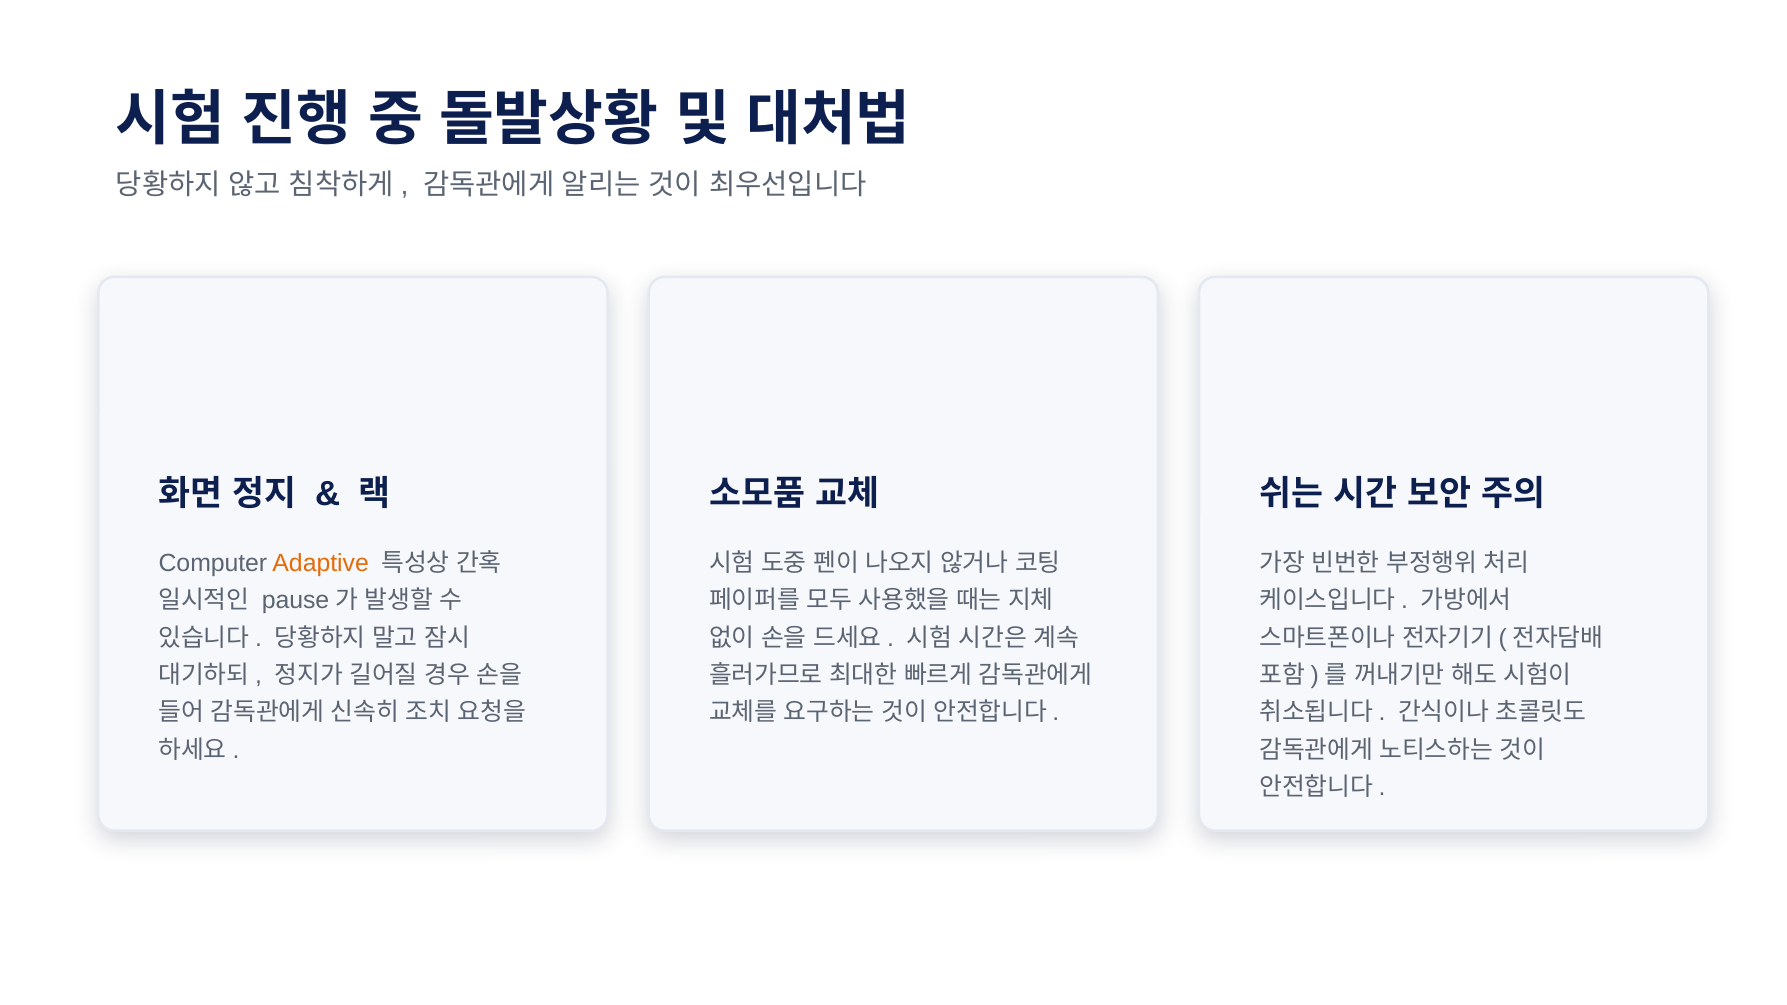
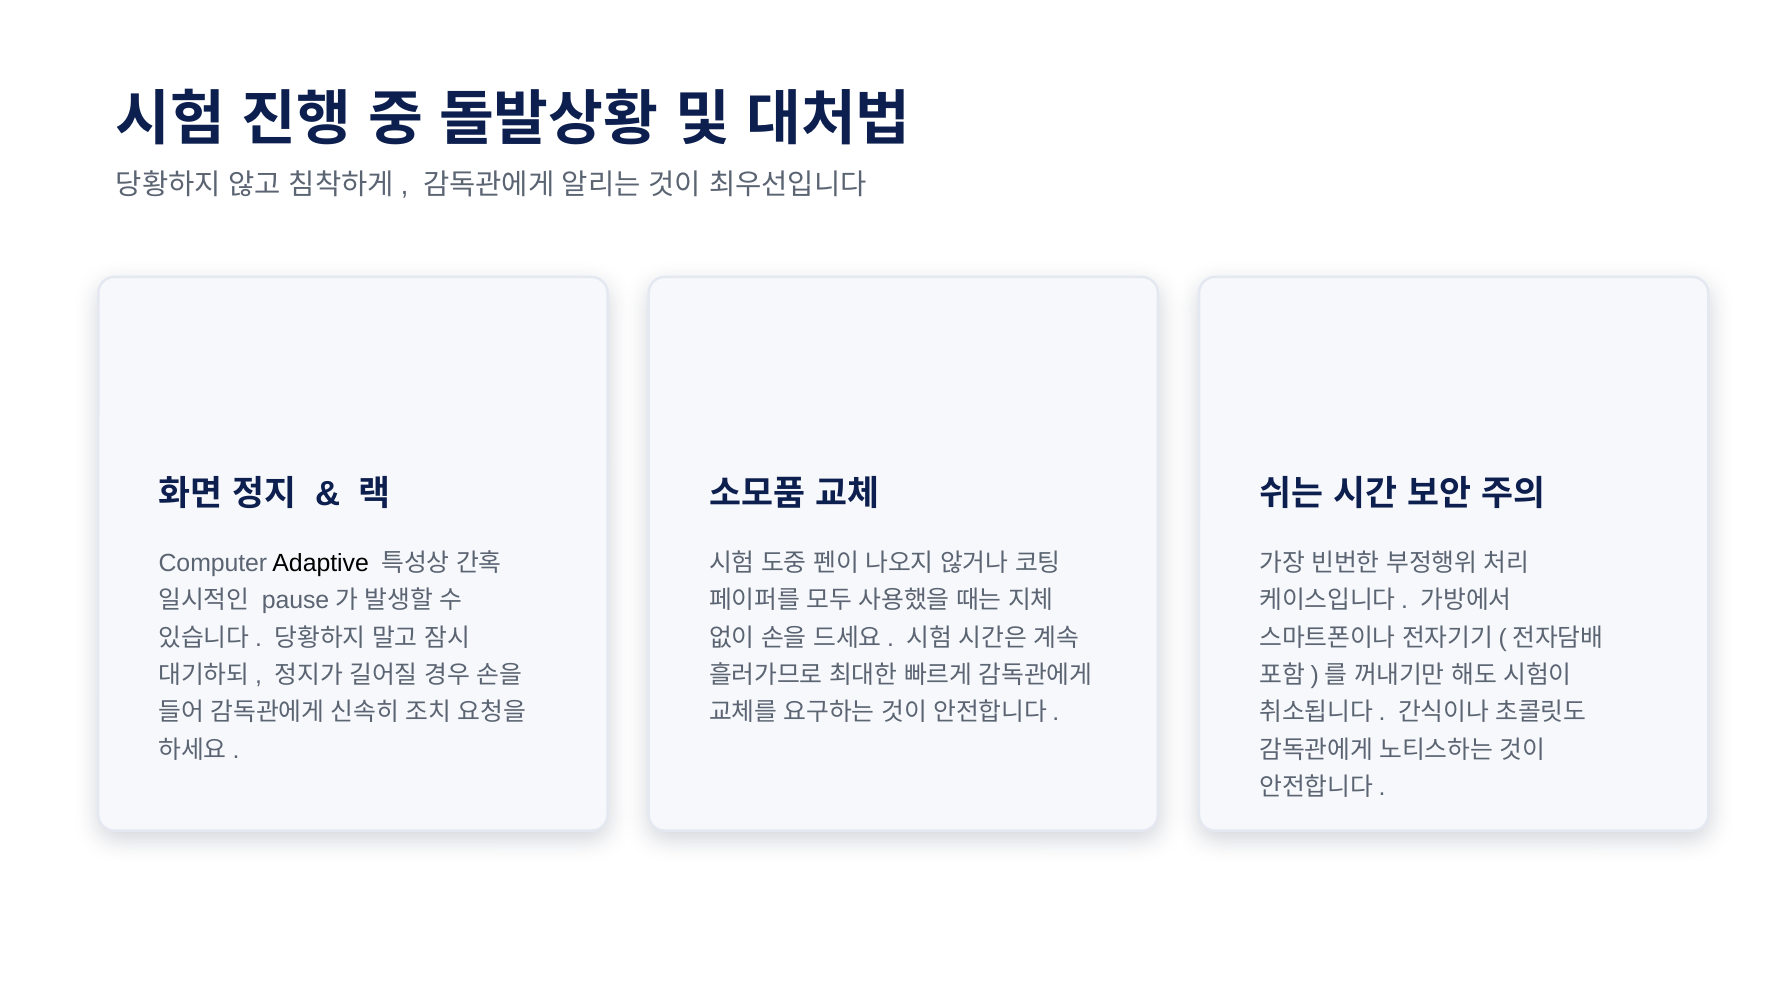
Adaptive colour: orange -> black (321, 564)
